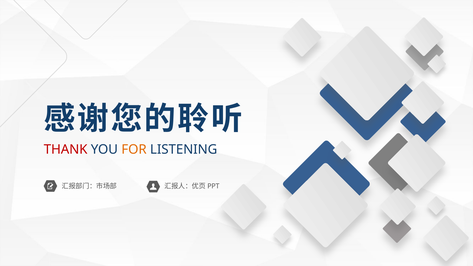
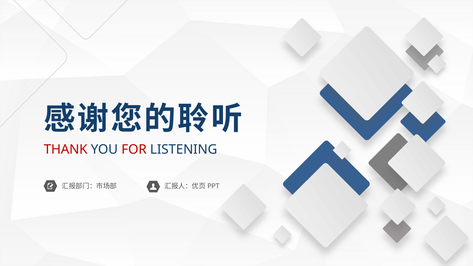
FOR colour: orange -> red (134, 150)
